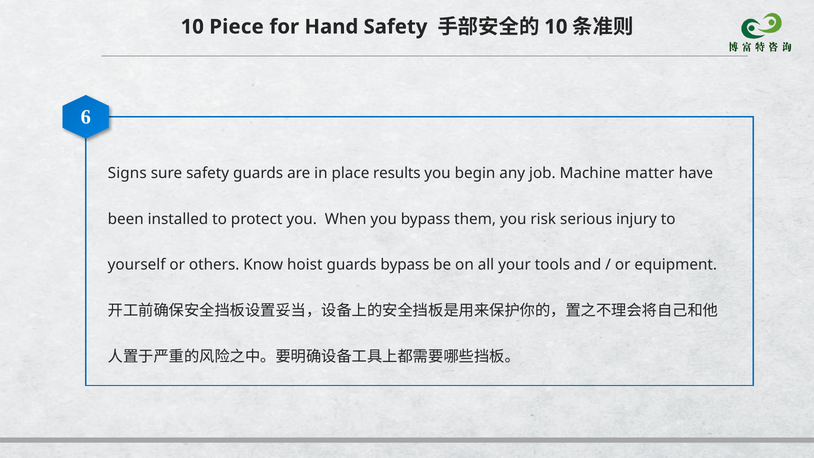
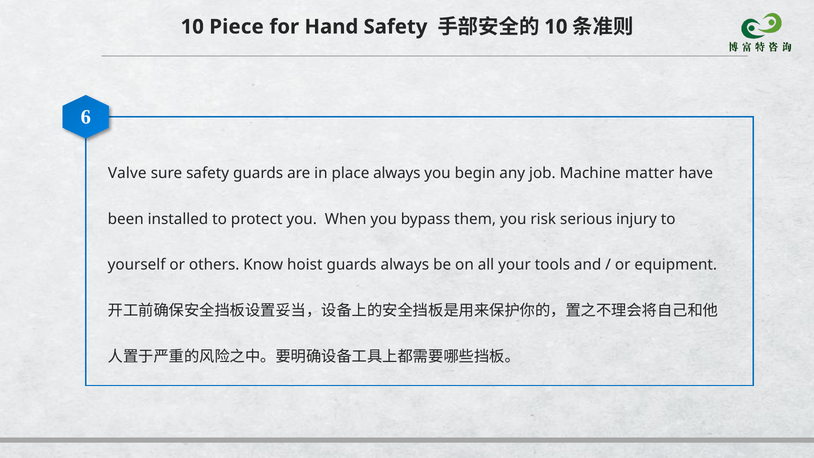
Signs: Signs -> Valve (127, 173)
place results: results -> always (397, 173)
guards bypass: bypass -> always (405, 265)
